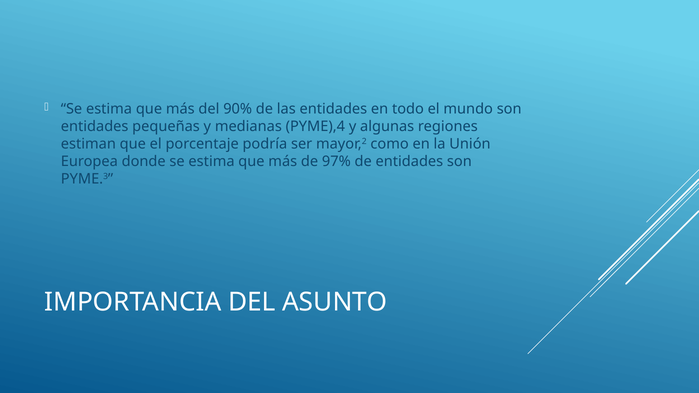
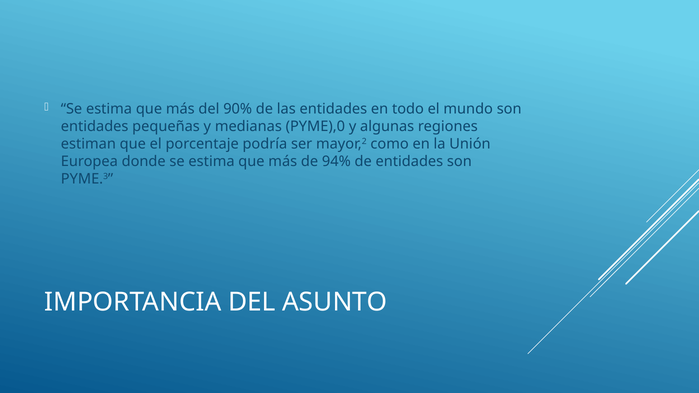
PYME),4: PYME),4 -> PYME),0 (315, 126)
97%: 97% -> 94% (336, 161)
